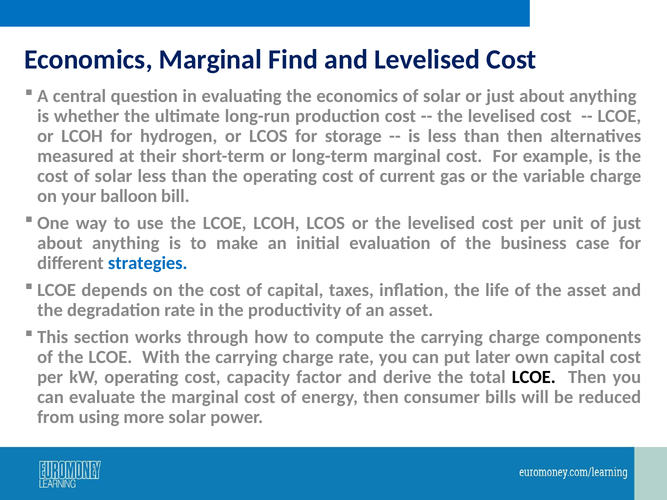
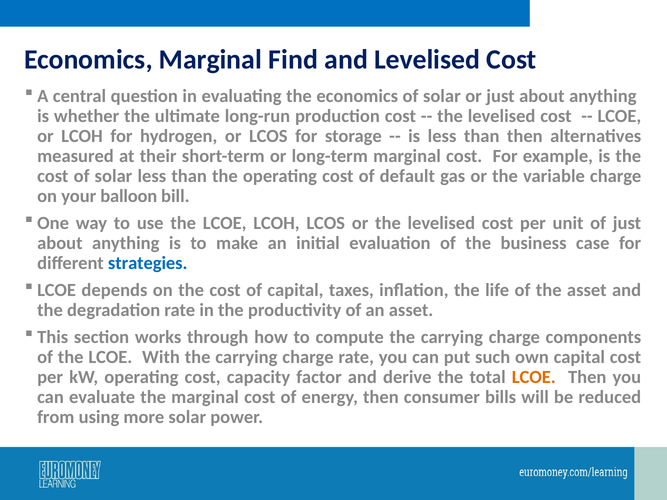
current: current -> default (407, 176)
later: later -> such (493, 357)
LCOE colour: black -> orange (534, 377)
